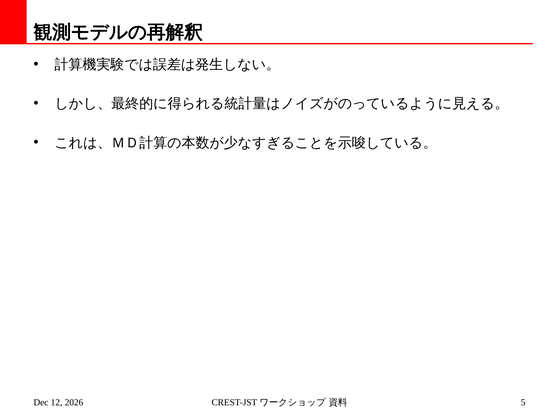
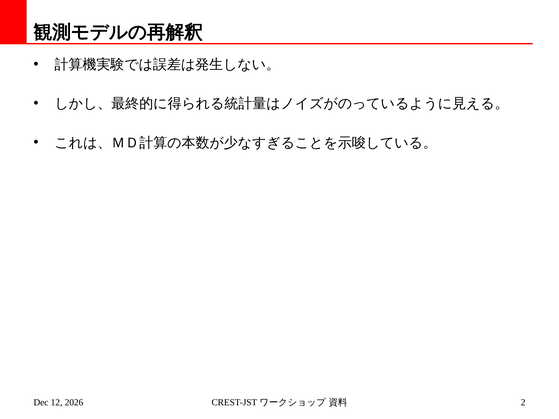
5: 5 -> 2 (523, 403)
